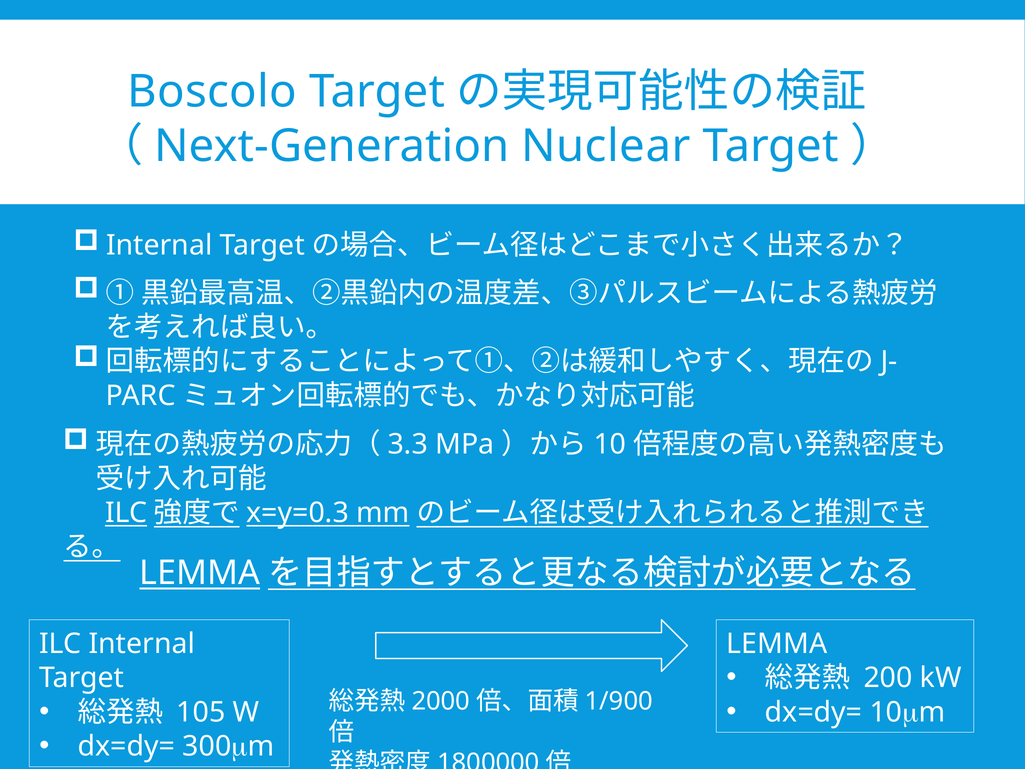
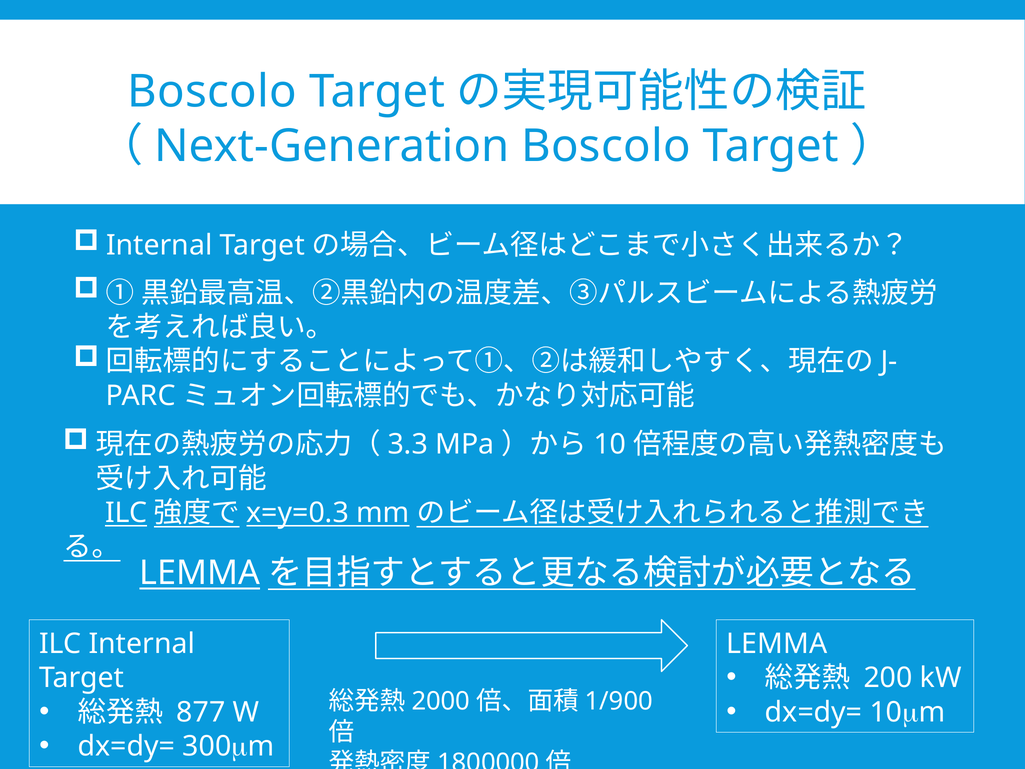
Nuclear: Nuclear -> Boscolo (606, 146)
105: 105 -> 877 (201, 712)
